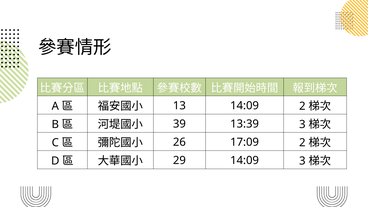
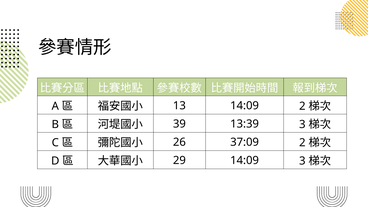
17:09: 17:09 -> 37:09 (245, 142)
